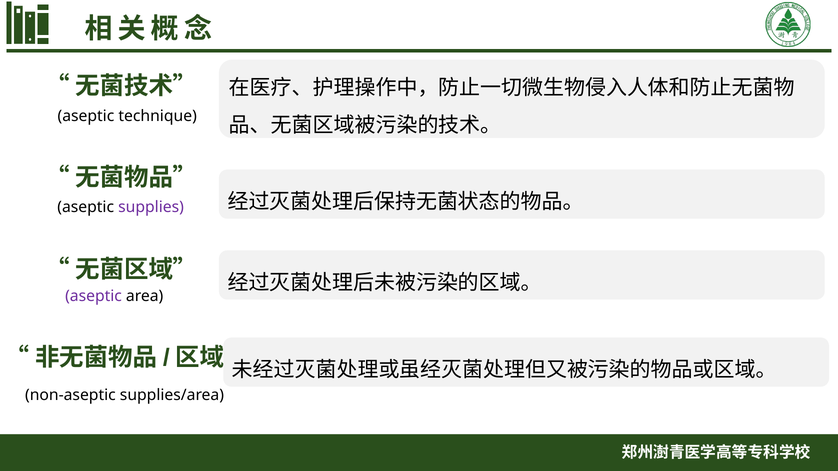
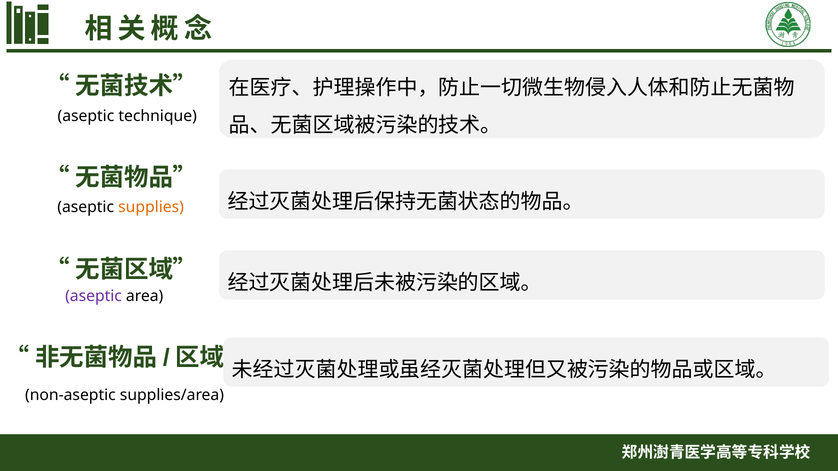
supplies colour: purple -> orange (151, 207)
